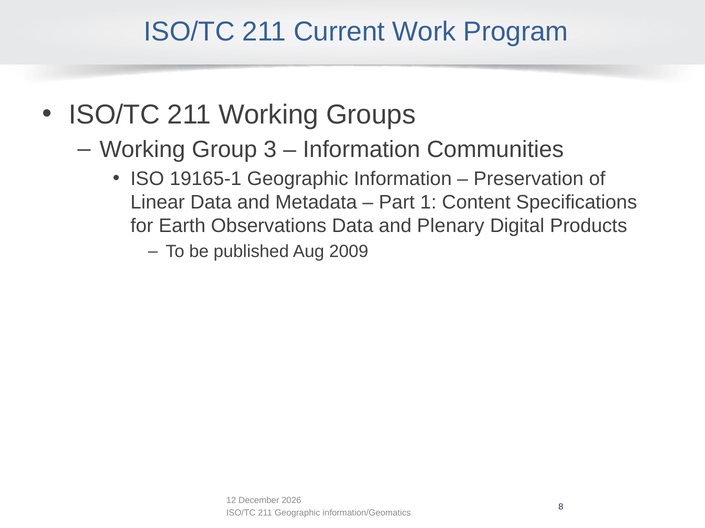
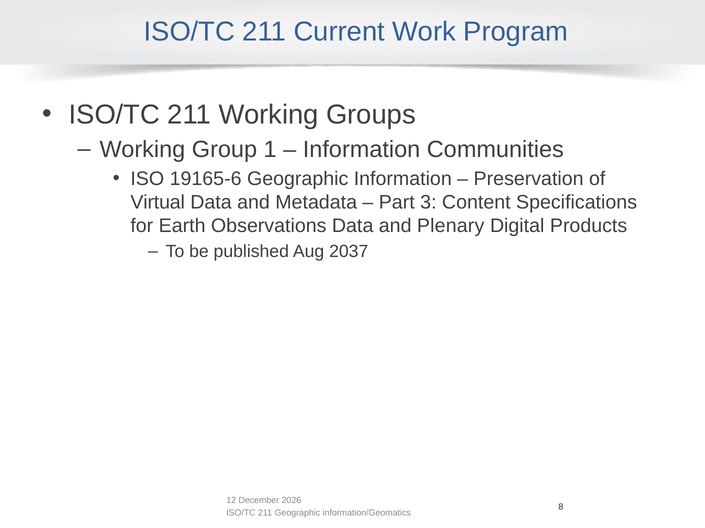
3: 3 -> 1 (270, 150)
19165-1: 19165-1 -> 19165-6 (206, 179)
Linear: Linear -> Virtual (158, 203)
1: 1 -> 3 (428, 203)
2009: 2009 -> 2037 (349, 252)
